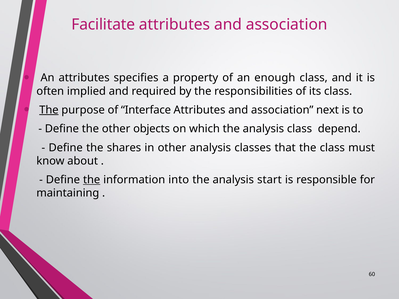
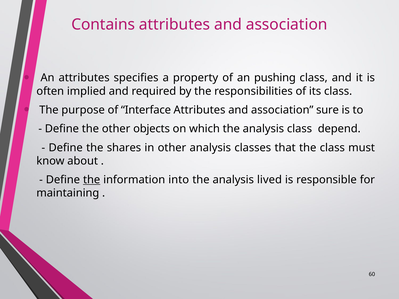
Facilitate: Facilitate -> Contains (103, 24)
enough: enough -> pushing (275, 78)
The underline: present -> none (49, 110)
next: next -> sure (328, 110)
start: start -> lived (269, 180)
